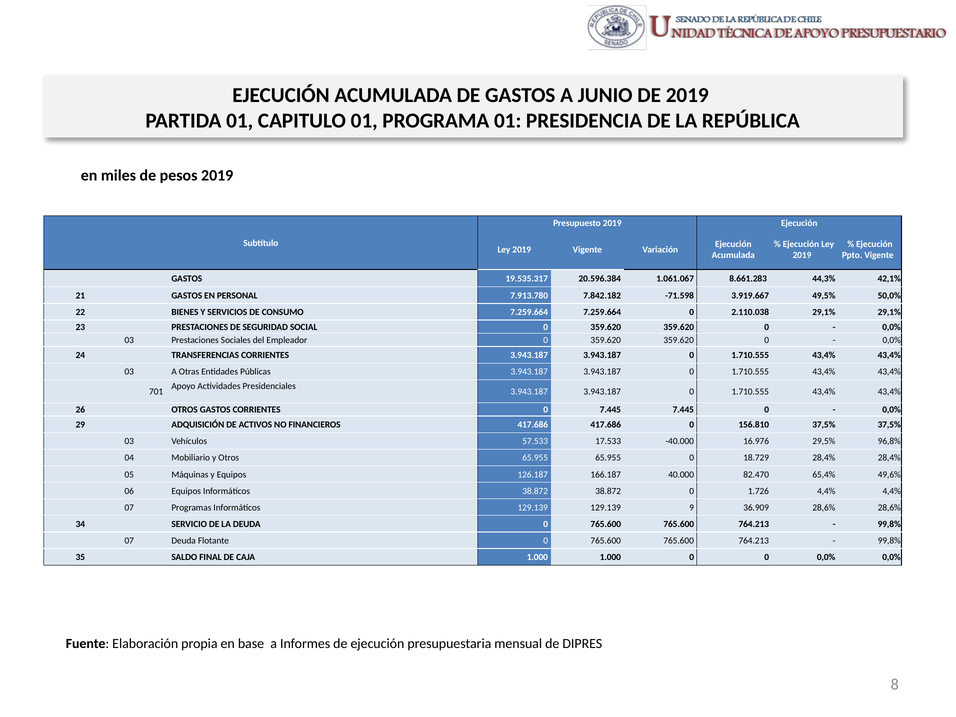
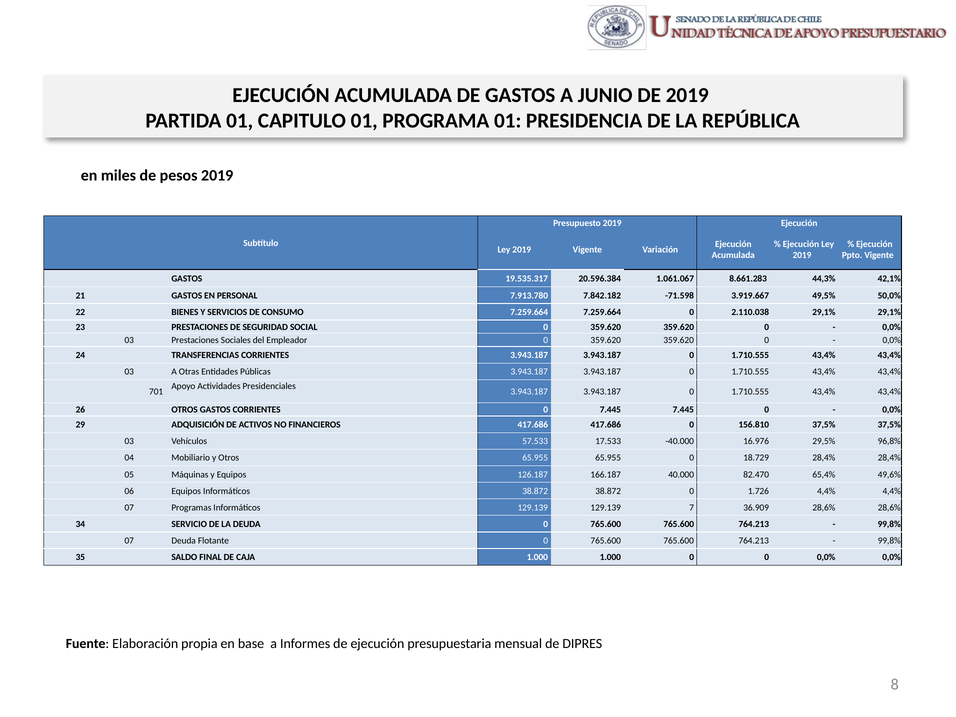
9: 9 -> 7 (692, 508)
